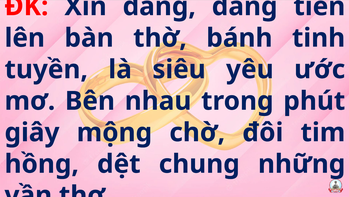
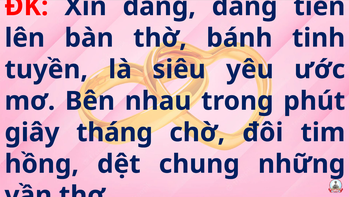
mộng: mộng -> tháng (115, 132)
